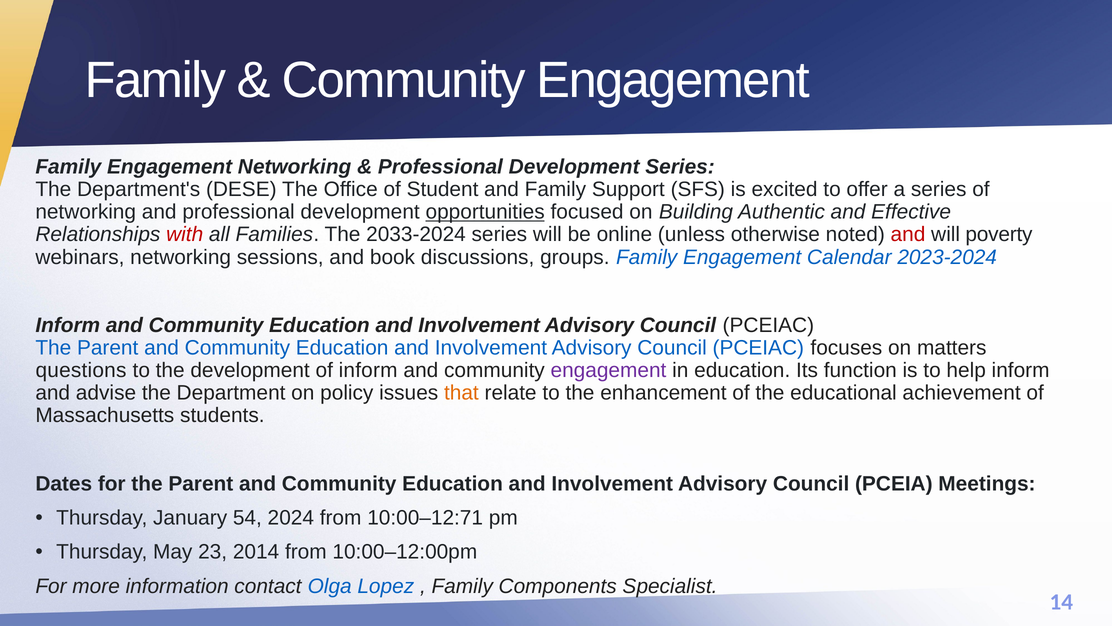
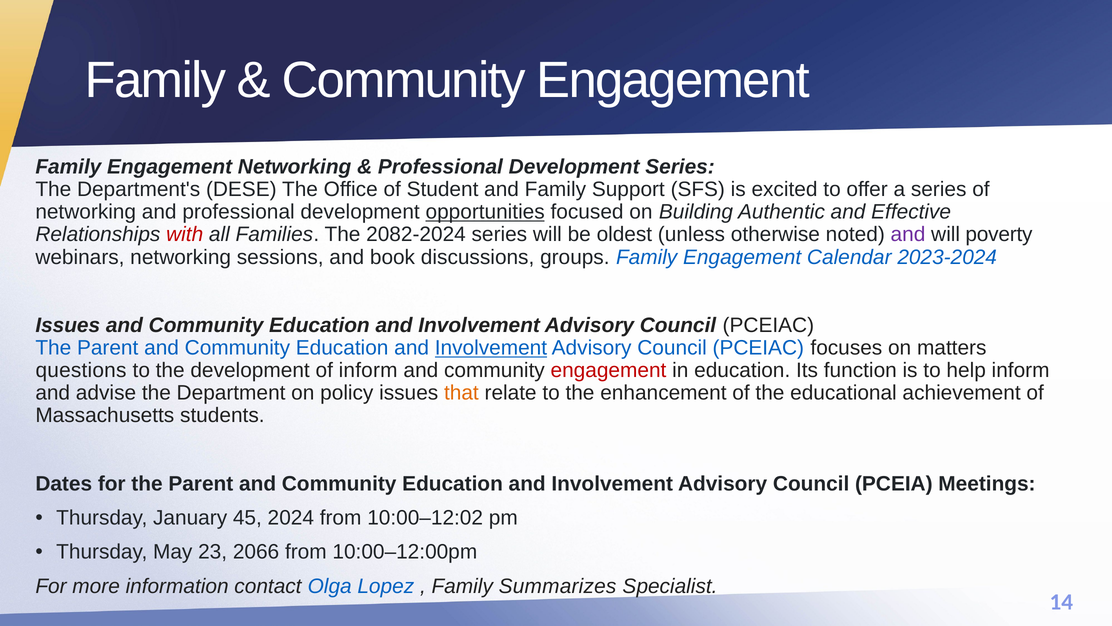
2033-2024: 2033-2024 -> 2082-2024 (416, 234)
online: online -> oldest (624, 234)
and colour: red -> purple (908, 234)
Inform: Inform -> Issues (68, 325)
Involvement underline: none -> present (491, 348)
engagement colour: purple -> red (608, 370)
54: 54 -> 45 (247, 518)
10:00–12:71: 10:00–12:71 -> 10:00–12:02 (425, 518)
2014: 2014 -> 2066 (256, 552)
Components: Components -> Summarizes (558, 586)
